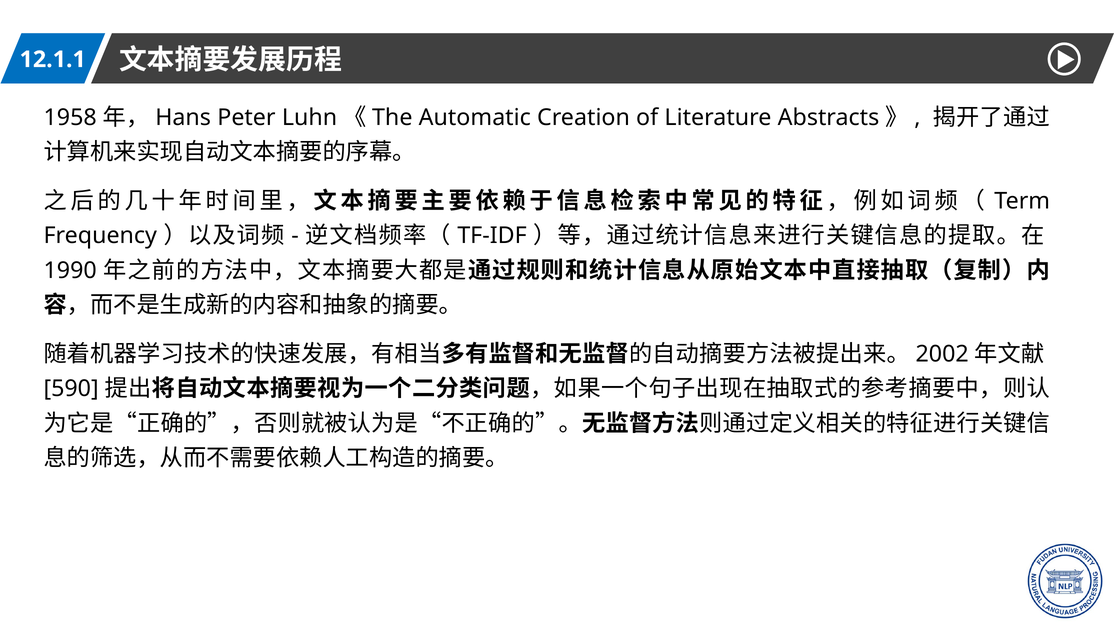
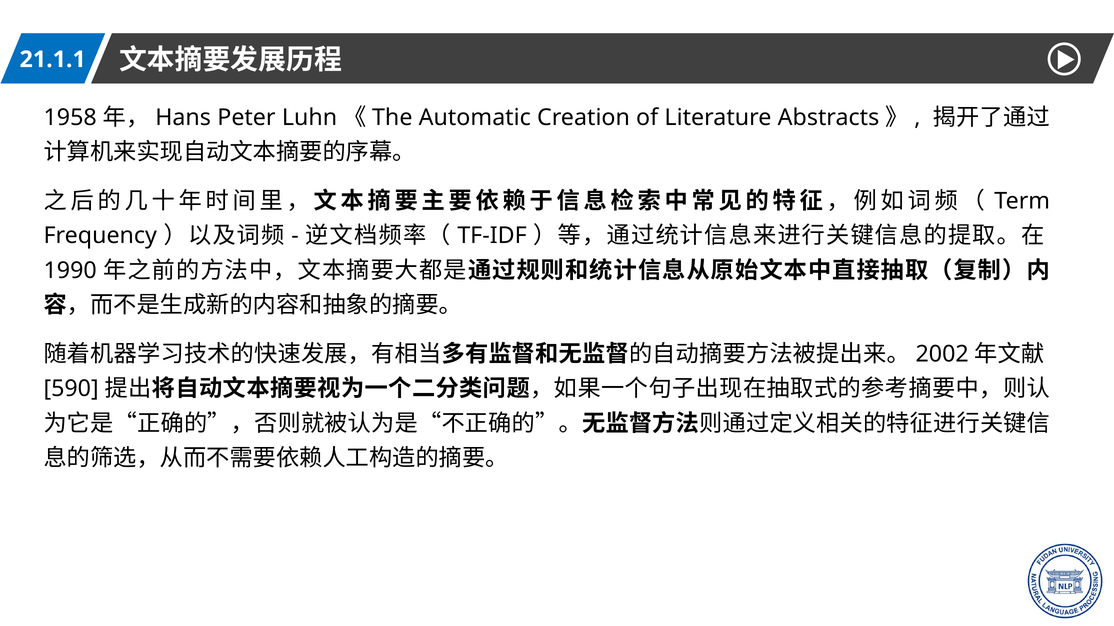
12.1.1: 12.1.1 -> 21.1.1 (53, 60)
